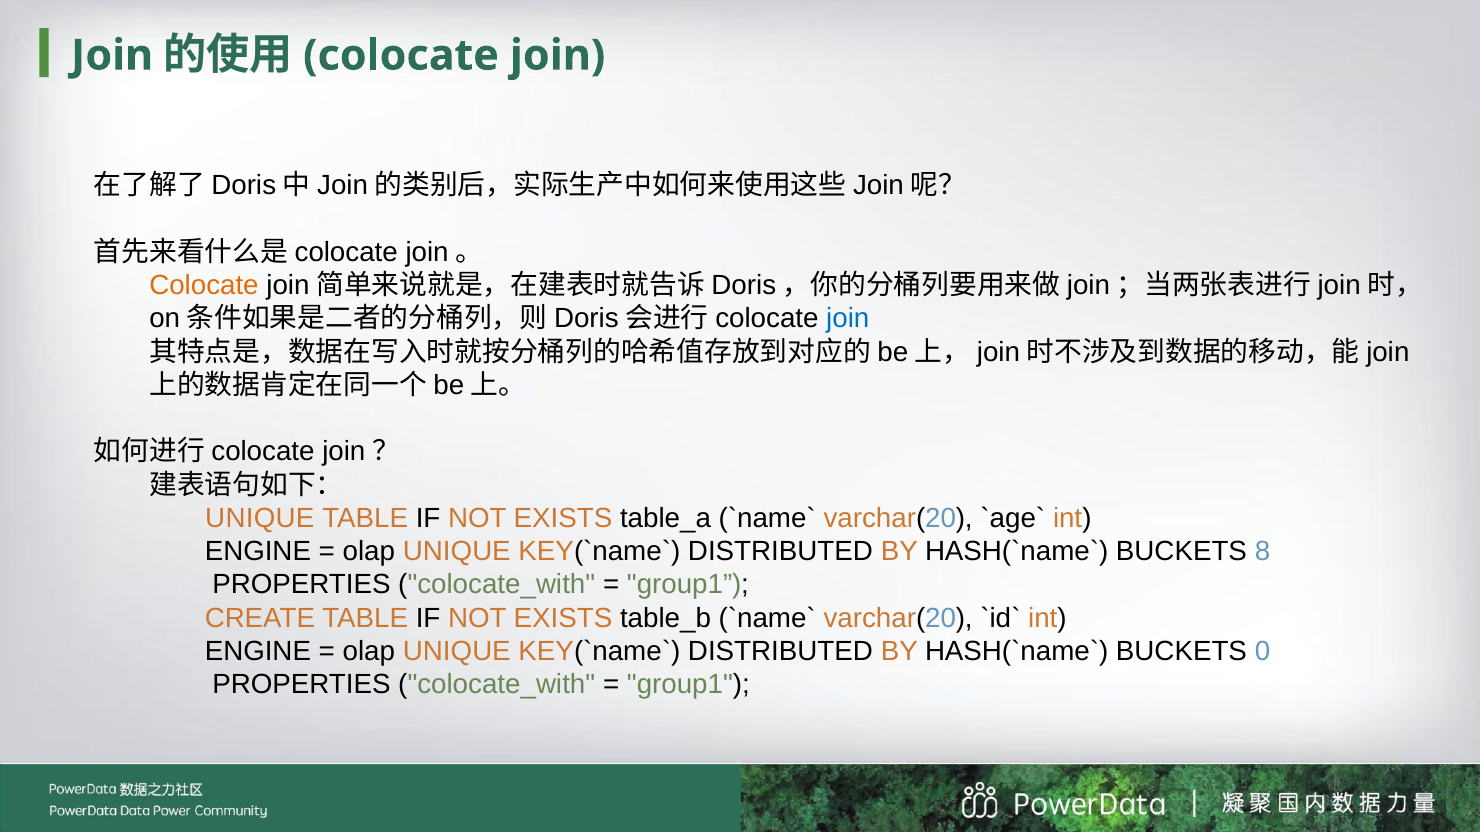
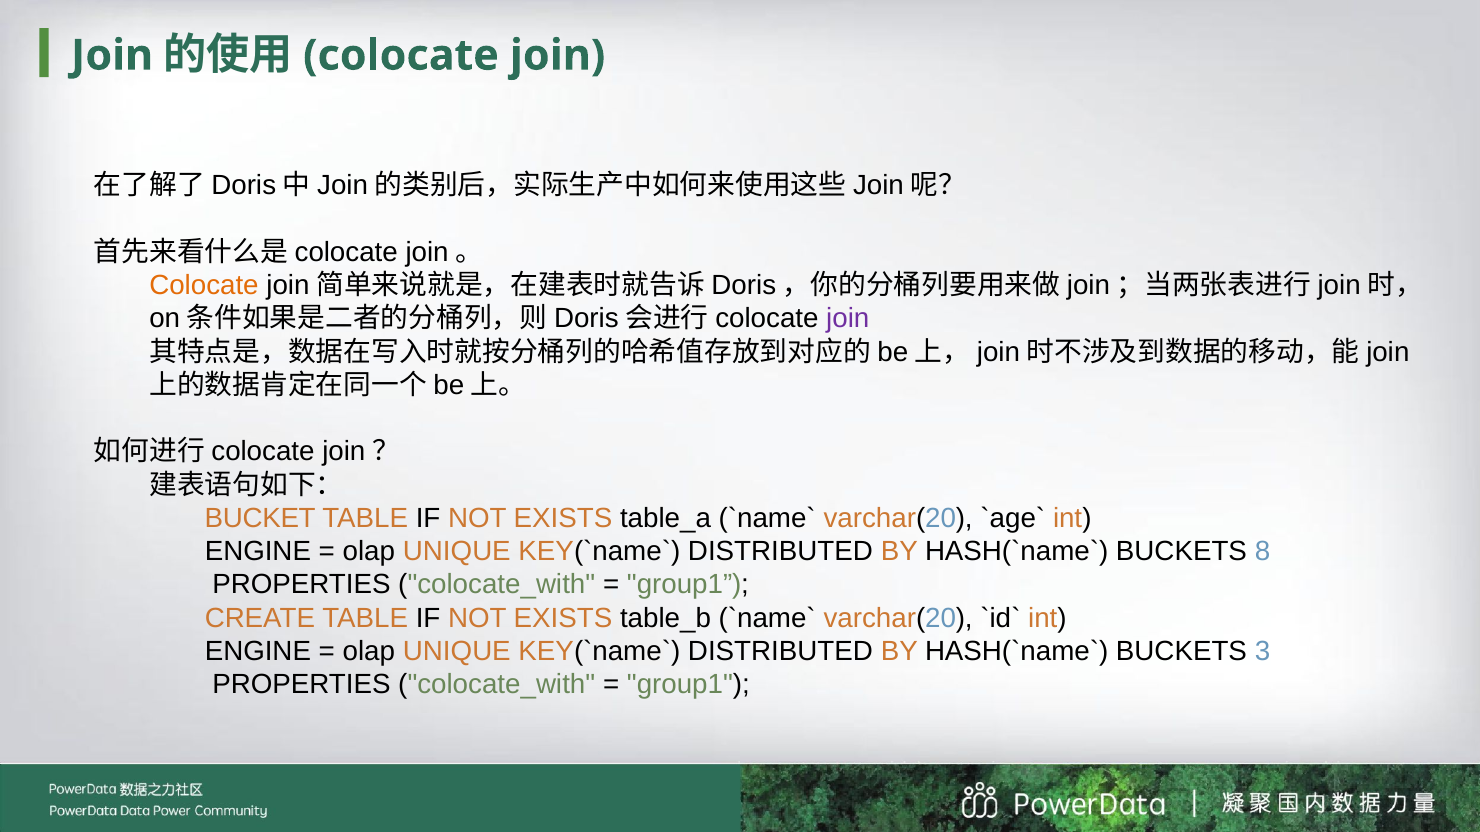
join colour: blue -> purple (848, 319)
UNIQUE: UNIQUE -> BUCKET (260, 519)
0: 0 -> 3 (1263, 652)
